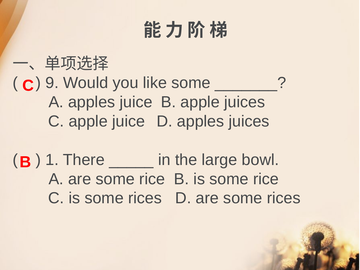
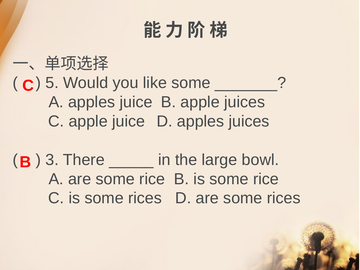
9: 9 -> 5 (52, 83)
1: 1 -> 3 (52, 160)
